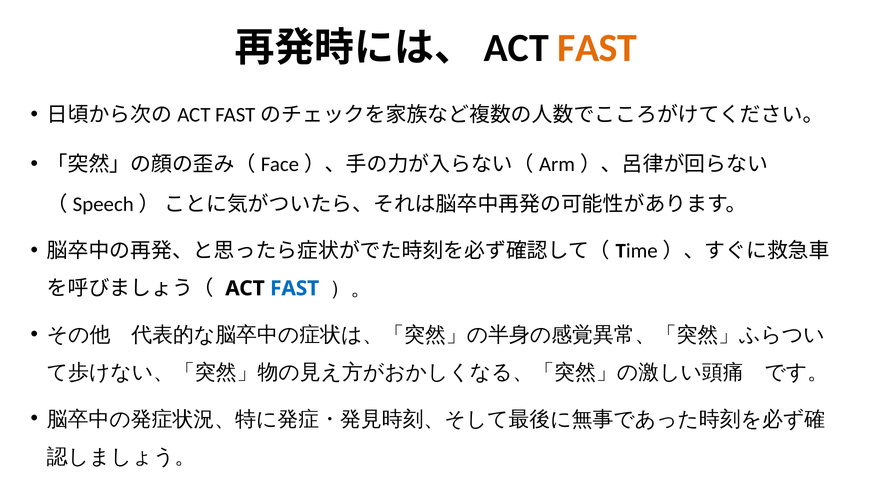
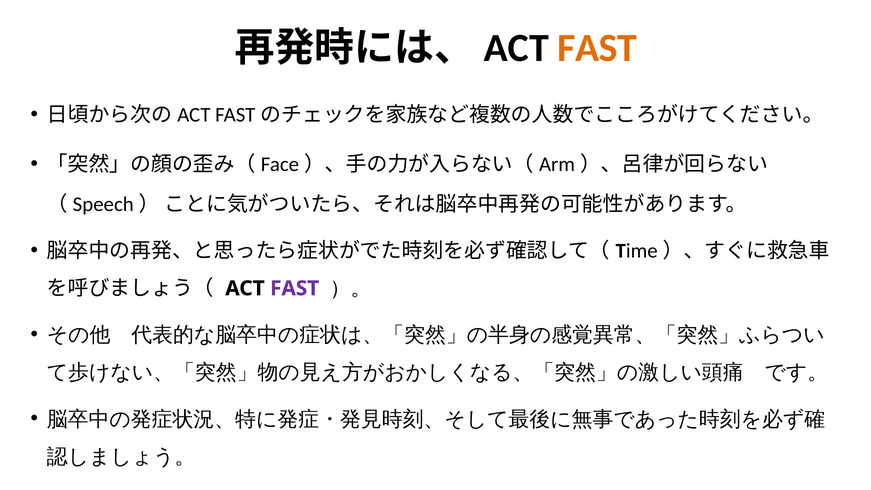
FAST colour: blue -> purple (295, 288)
